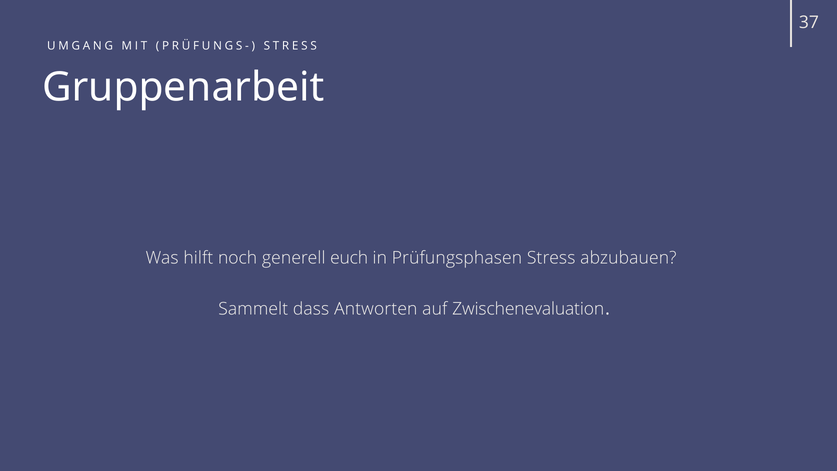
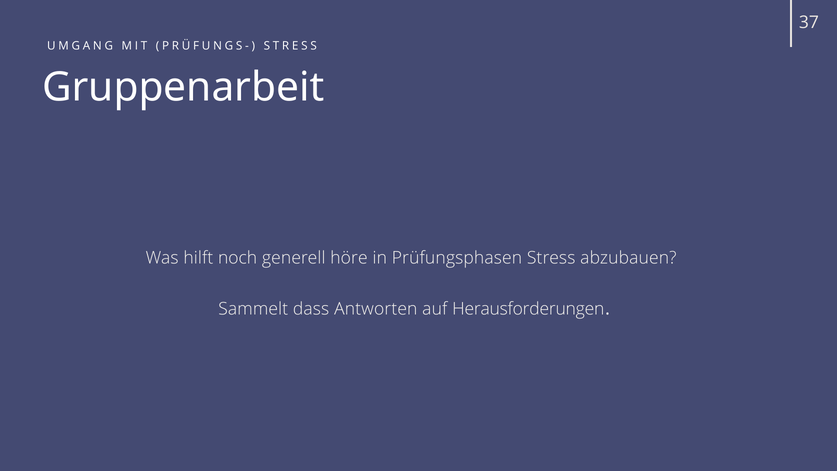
euch: euch -> höre (349, 258)
Zwischenevaluation: Zwischenevaluation -> Herausforderungen (528, 309)
